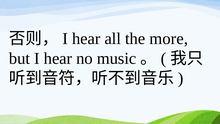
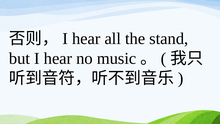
more: more -> stand (169, 39)
